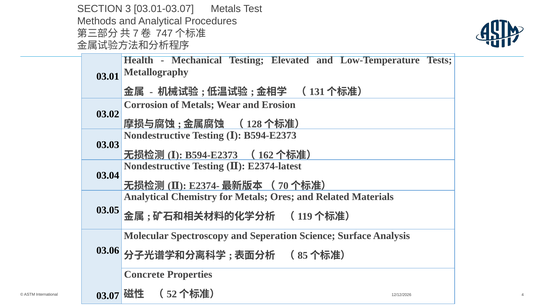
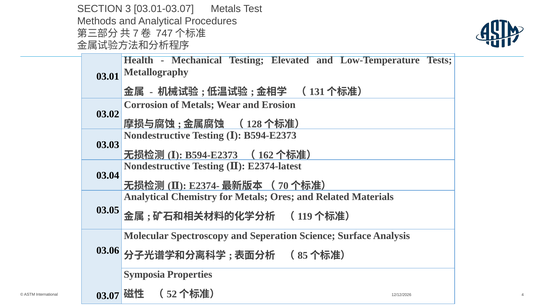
Concrete: Concrete -> Symposia (144, 275)
